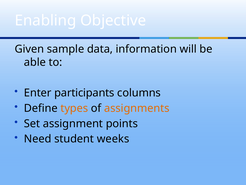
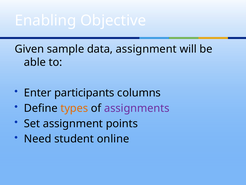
data information: information -> assignment (146, 49)
assignments colour: orange -> purple (137, 108)
weeks: weeks -> online (113, 139)
